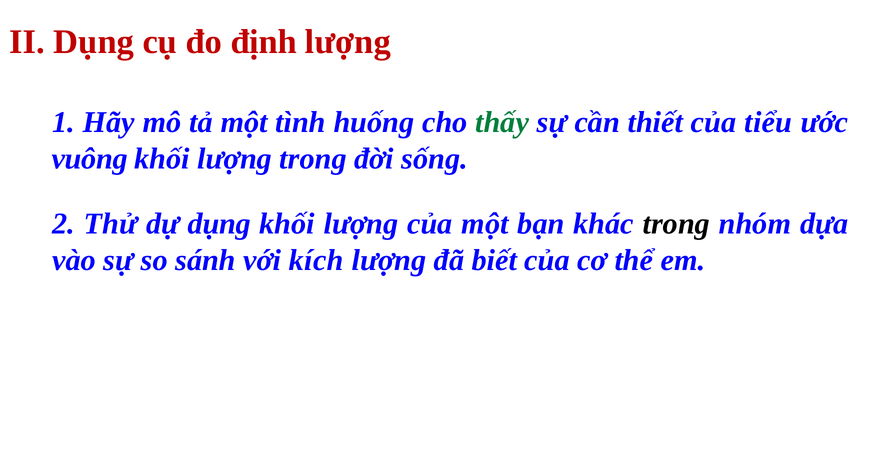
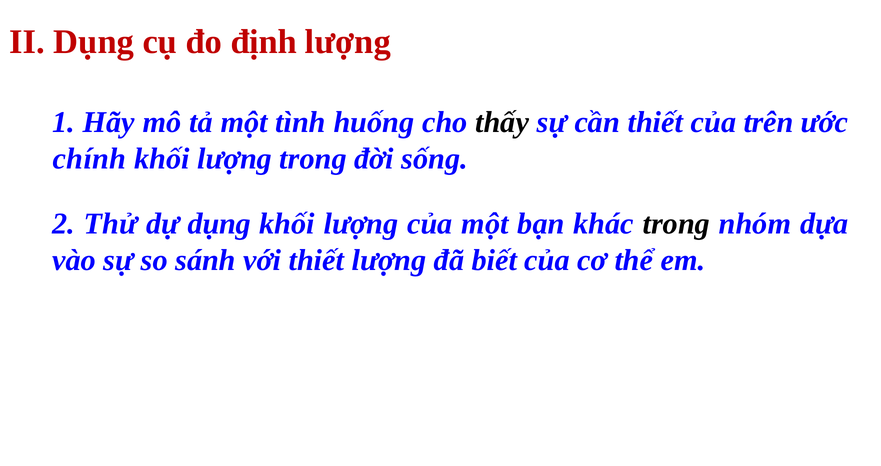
thấy colour: green -> black (502, 123)
tiểu: tiểu -> trên (769, 123)
vuông: vuông -> chính (89, 159)
với kích: kích -> thiết (316, 260)
